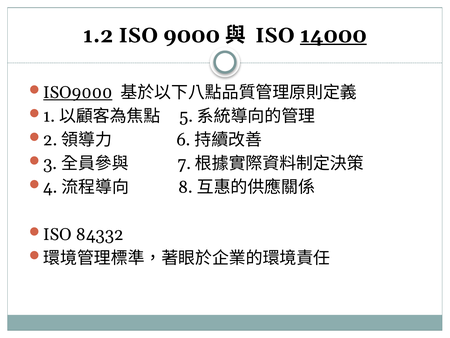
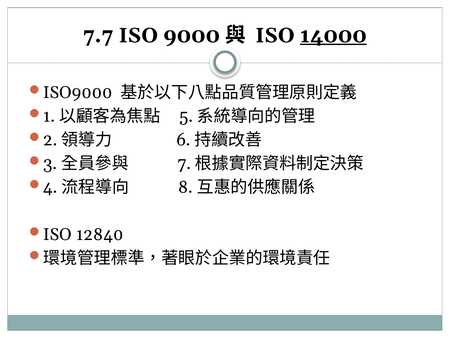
1.2: 1.2 -> 7.7 (98, 35)
ISO9000 underline: present -> none (78, 92)
84332: 84332 -> 12840 (100, 234)
